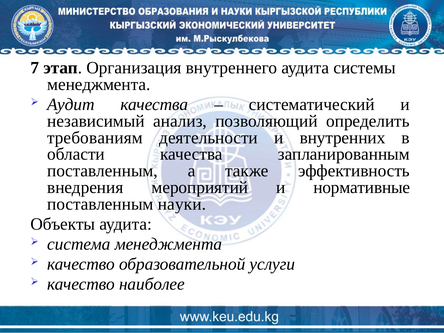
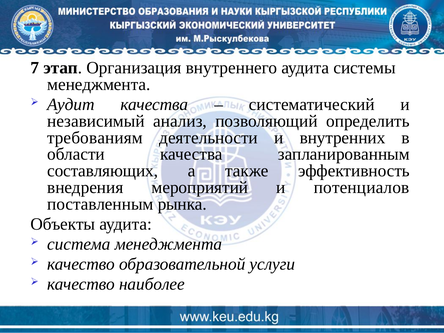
поставленным: поставленным -> составляющих (103, 171)
нормативные: нормативные -> потенциалов (362, 187)
науки: науки -> рынка (182, 204)
